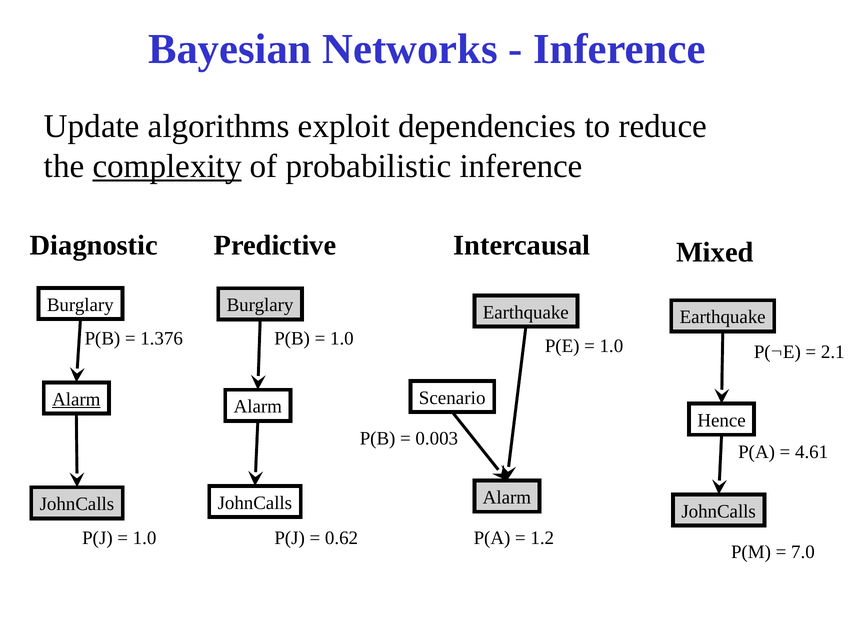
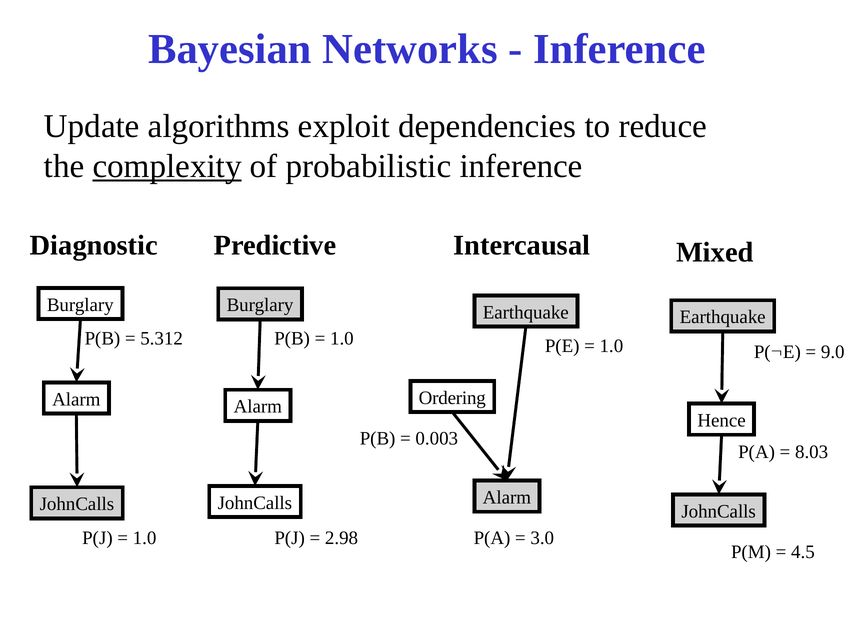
1.376: 1.376 -> 5.312 (162, 338)
2.1: 2.1 -> 9.0 (833, 352)
Scenario: Scenario -> Ordering (452, 398)
Alarm underline: present -> none (76, 399)
4.61: 4.61 -> 8.03 (812, 452)
0.62: 0.62 -> 2.98 (342, 538)
1.2: 1.2 -> 3.0 (542, 538)
7.0: 7.0 -> 4.5 (803, 551)
